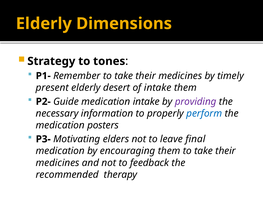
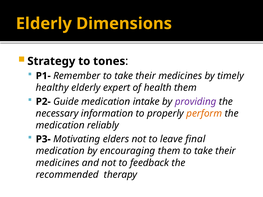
present: present -> healthy (52, 88)
desert: desert -> expert (117, 88)
of intake: intake -> health (158, 88)
perform colour: blue -> orange (204, 114)
posters: posters -> reliably (103, 125)
